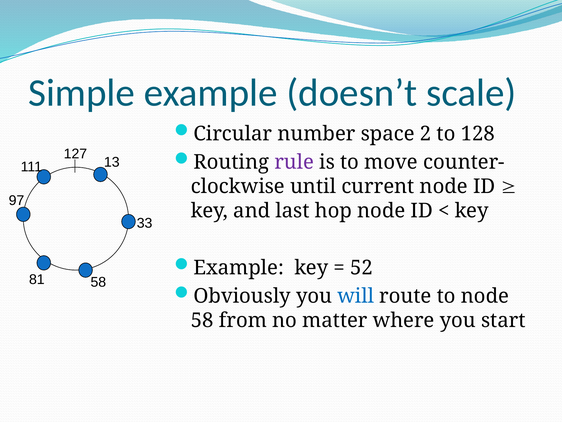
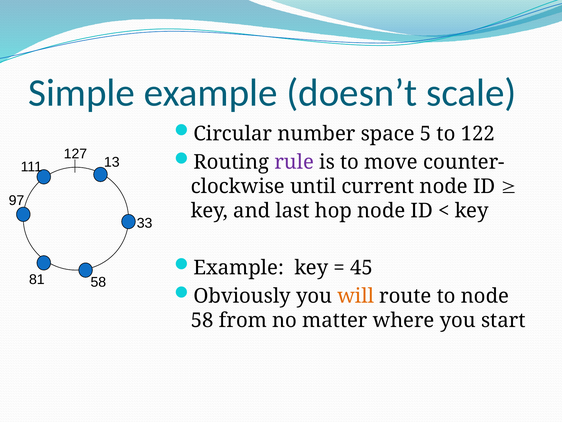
2: 2 -> 5 (426, 133)
128: 128 -> 122 (478, 133)
52: 52 -> 45 (362, 267)
will colour: blue -> orange (356, 296)
